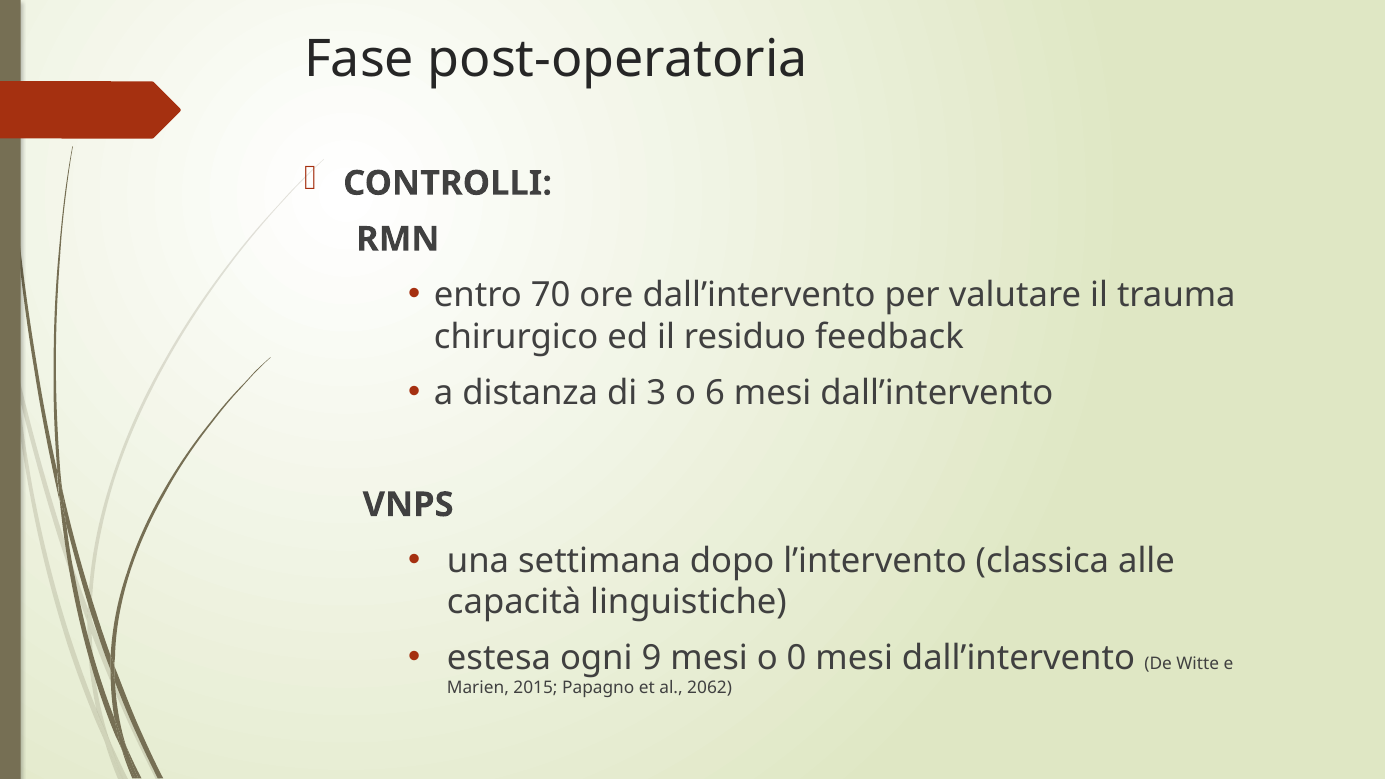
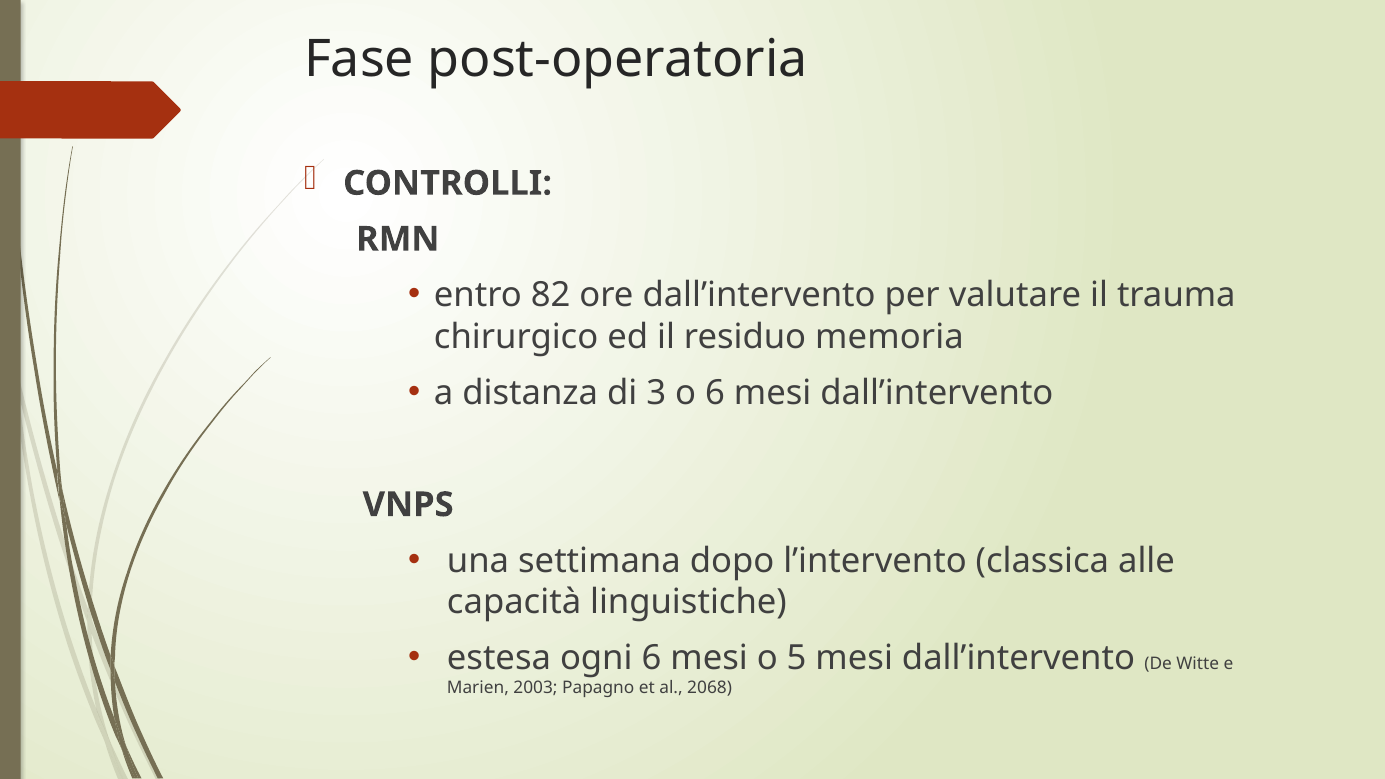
70: 70 -> 82 (551, 295)
feedback: feedback -> memoria (889, 337)
ogni 9: 9 -> 6 (651, 658)
0: 0 -> 5 (797, 658)
2015: 2015 -> 2003 (535, 688)
2062: 2062 -> 2068 (710, 688)
